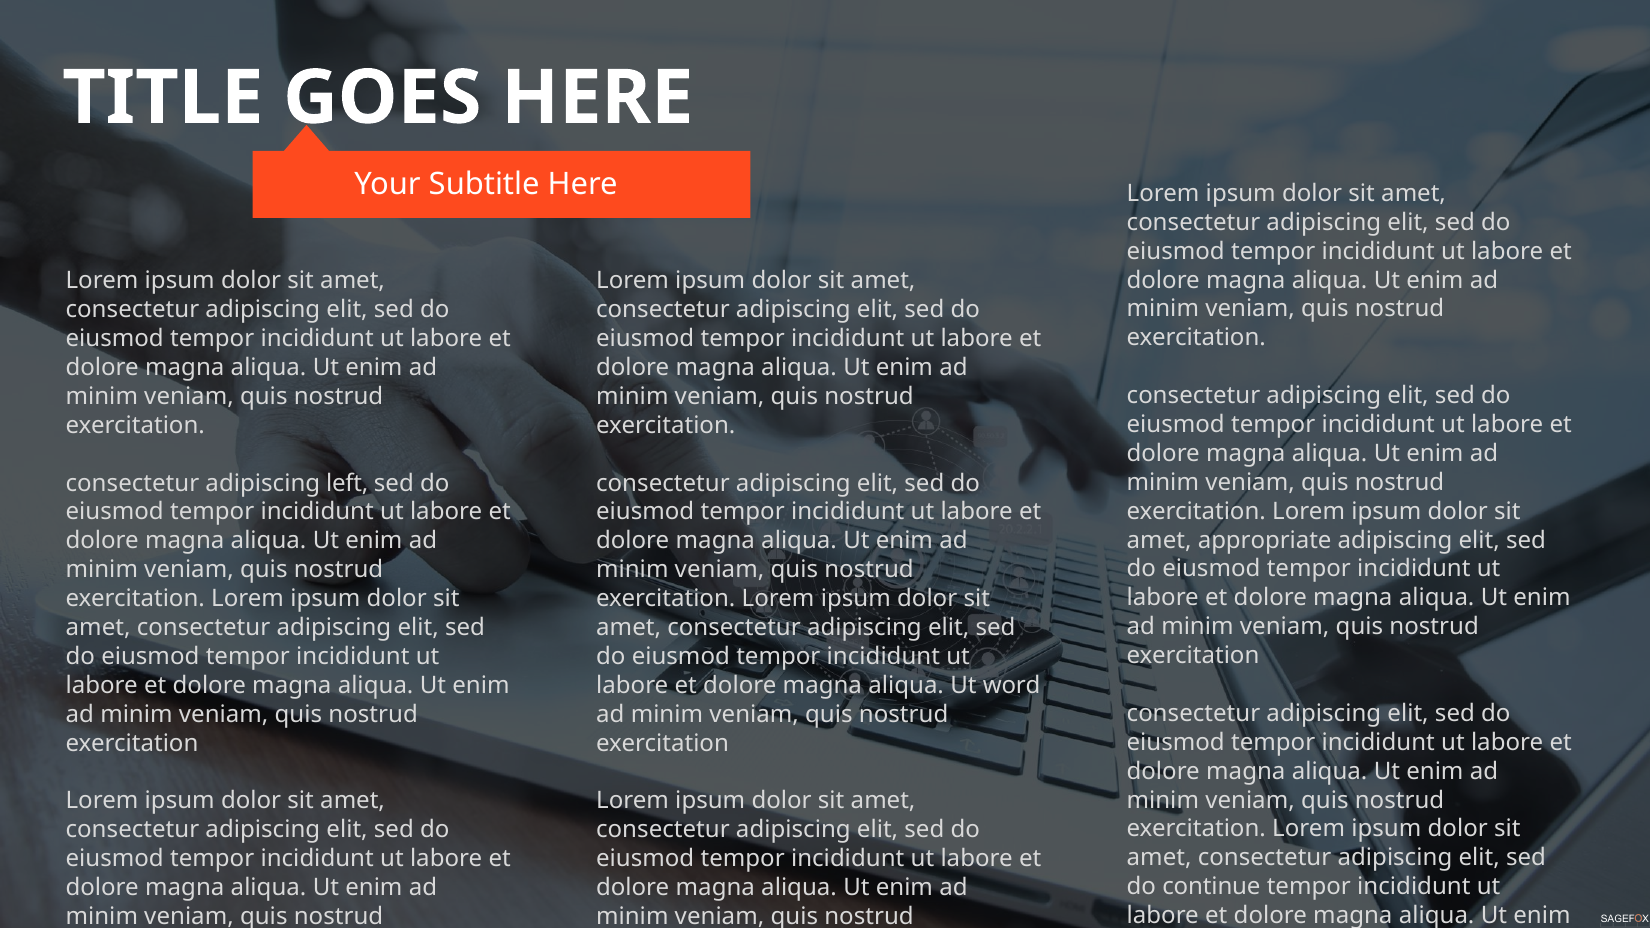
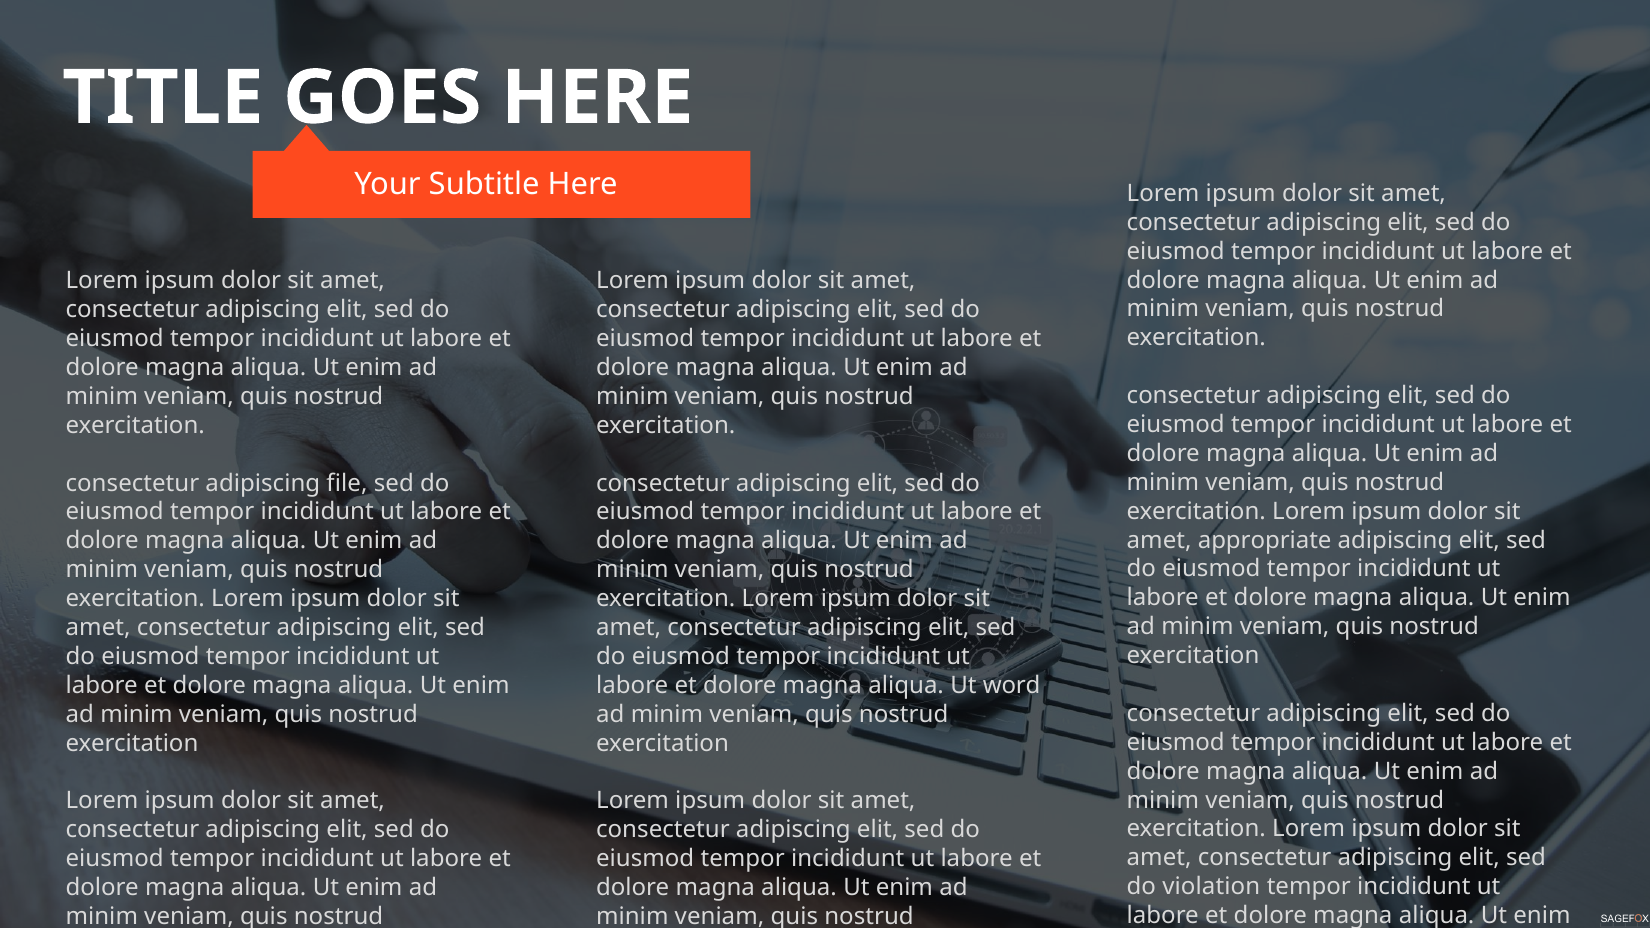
left: left -> file (347, 483)
continue: continue -> violation (1211, 887)
